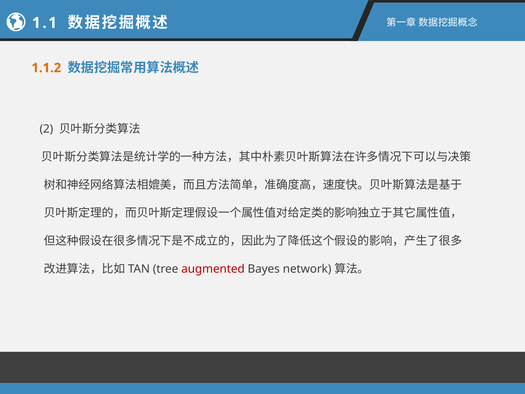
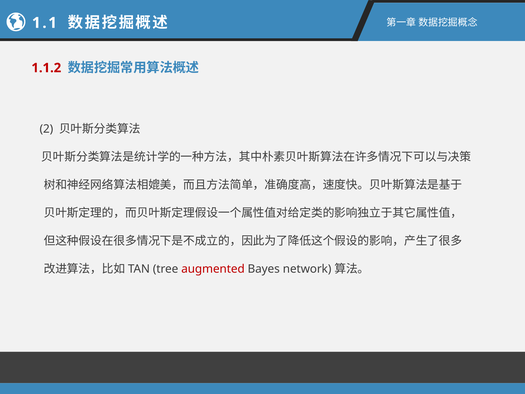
1.1.2 colour: orange -> red (46, 68)
